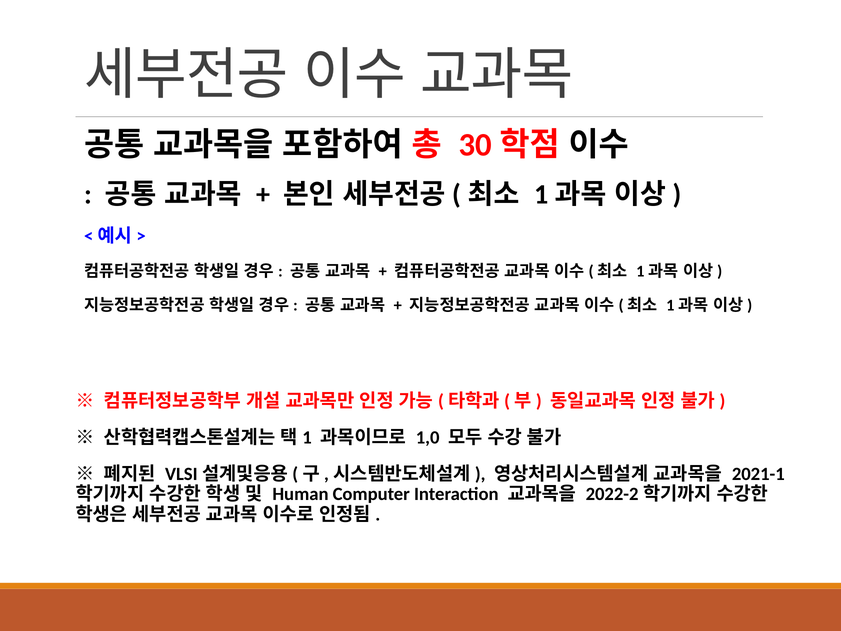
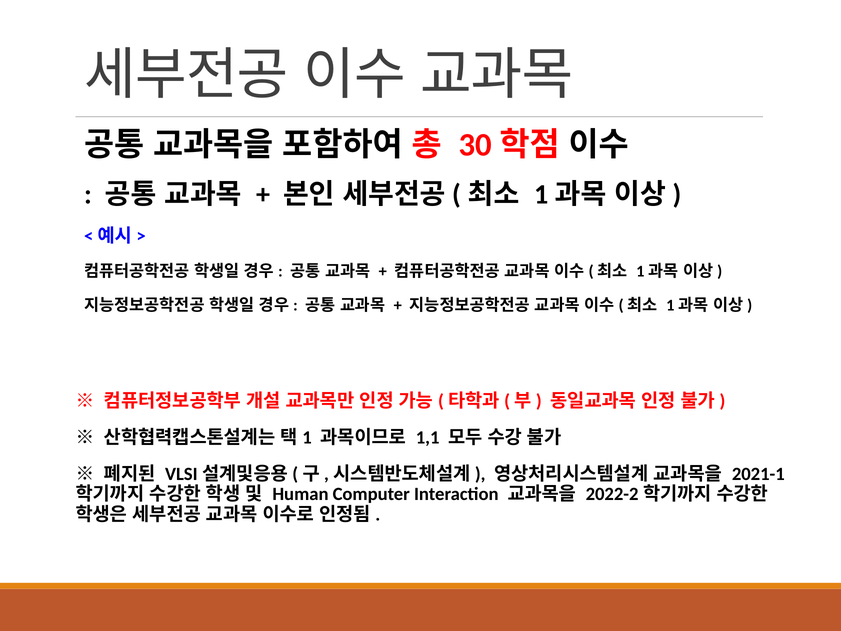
1,0: 1,0 -> 1,1 (428, 437)
